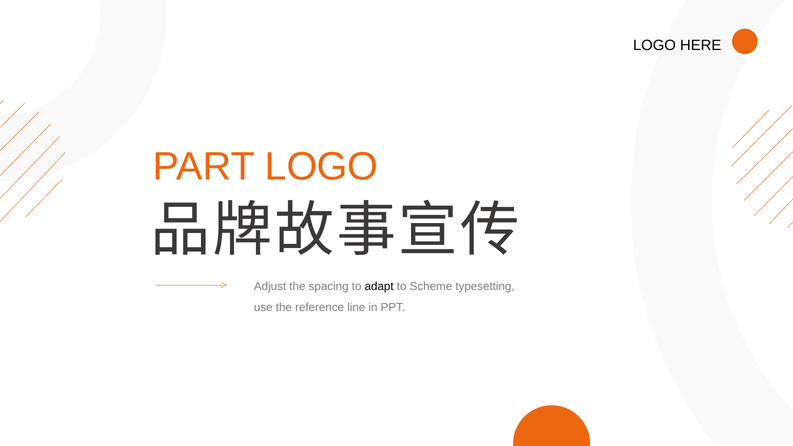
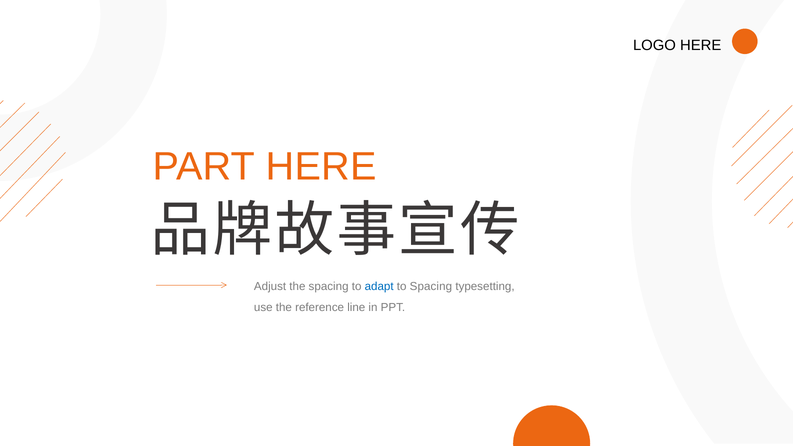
PART LOGO: LOGO -> HERE (321, 167)
adapt colour: black -> blue (379, 287)
to Scheme: Scheme -> Spacing (431, 287)
